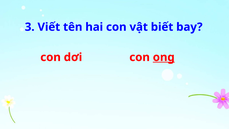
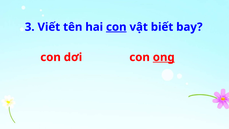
con underline: none -> present (116, 27)
